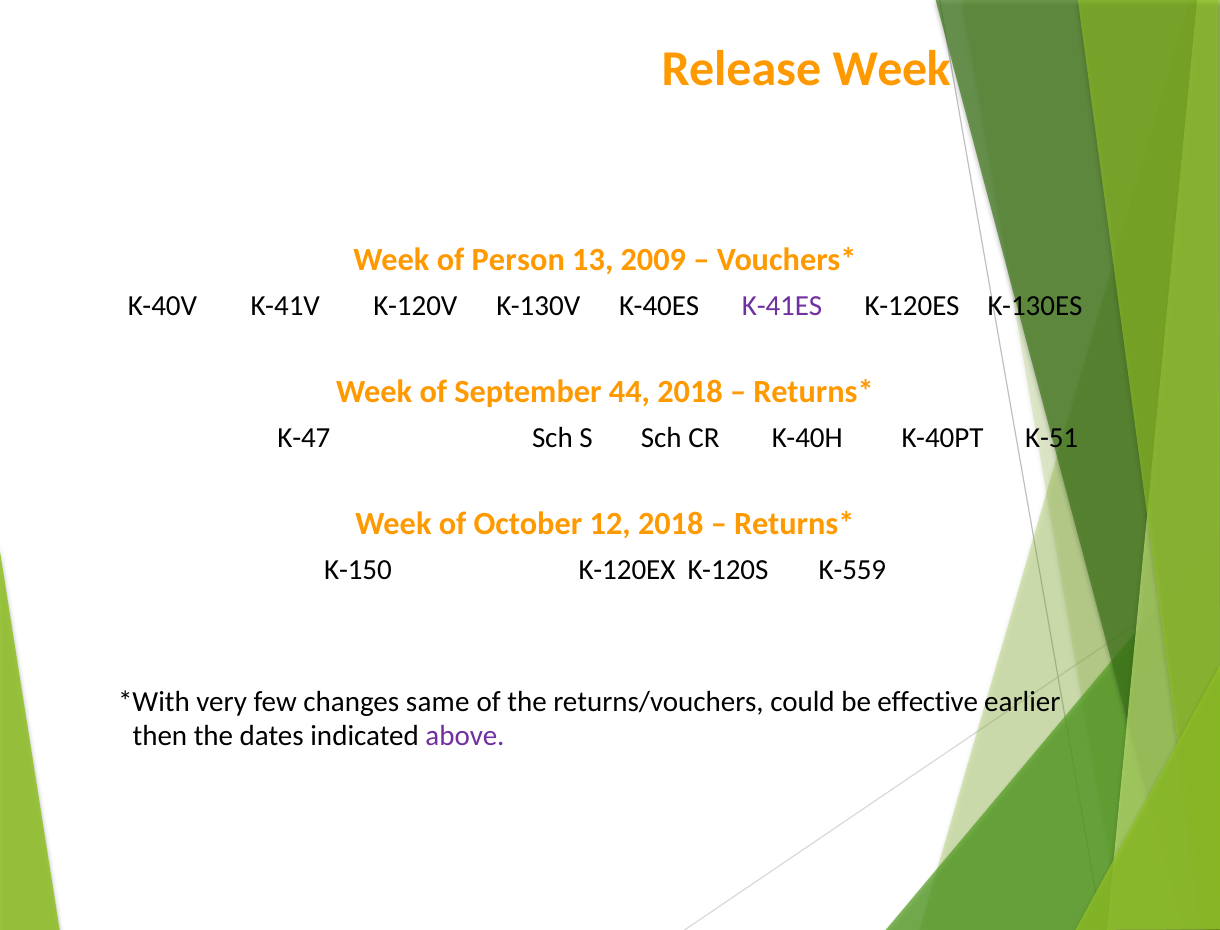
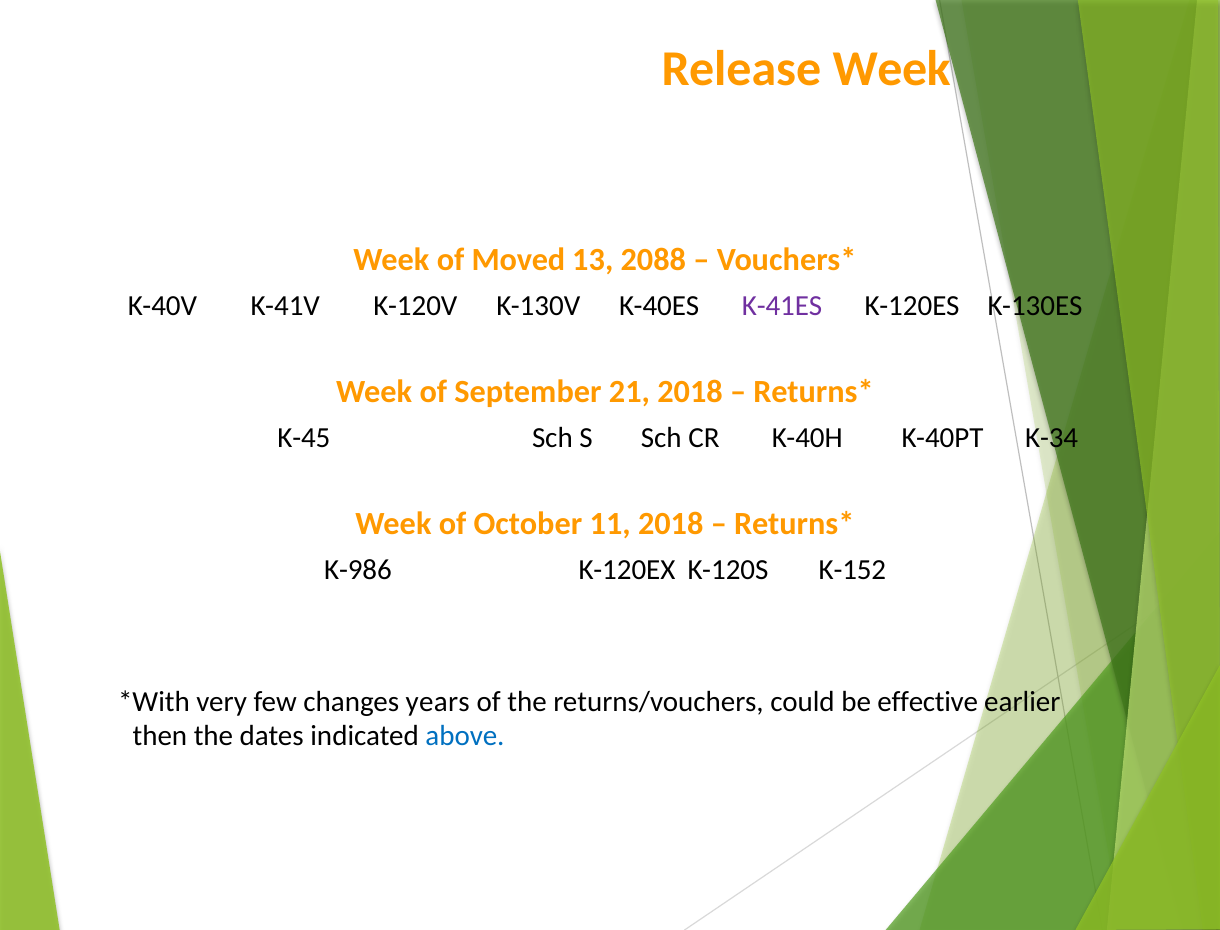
Person: Person -> Moved (518, 260)
2009: 2009 -> 2088 (653, 260)
44: 44 -> 21 (629, 391)
K-47: K-47 -> K-45 (304, 438)
K-51: K-51 -> K-34 (1052, 438)
12: 12 -> 11 (610, 523)
K-150: K-150 -> K-986 (358, 569)
K-559: K-559 -> K-152 (852, 569)
same: same -> years (438, 701)
above colour: purple -> blue (465, 736)
